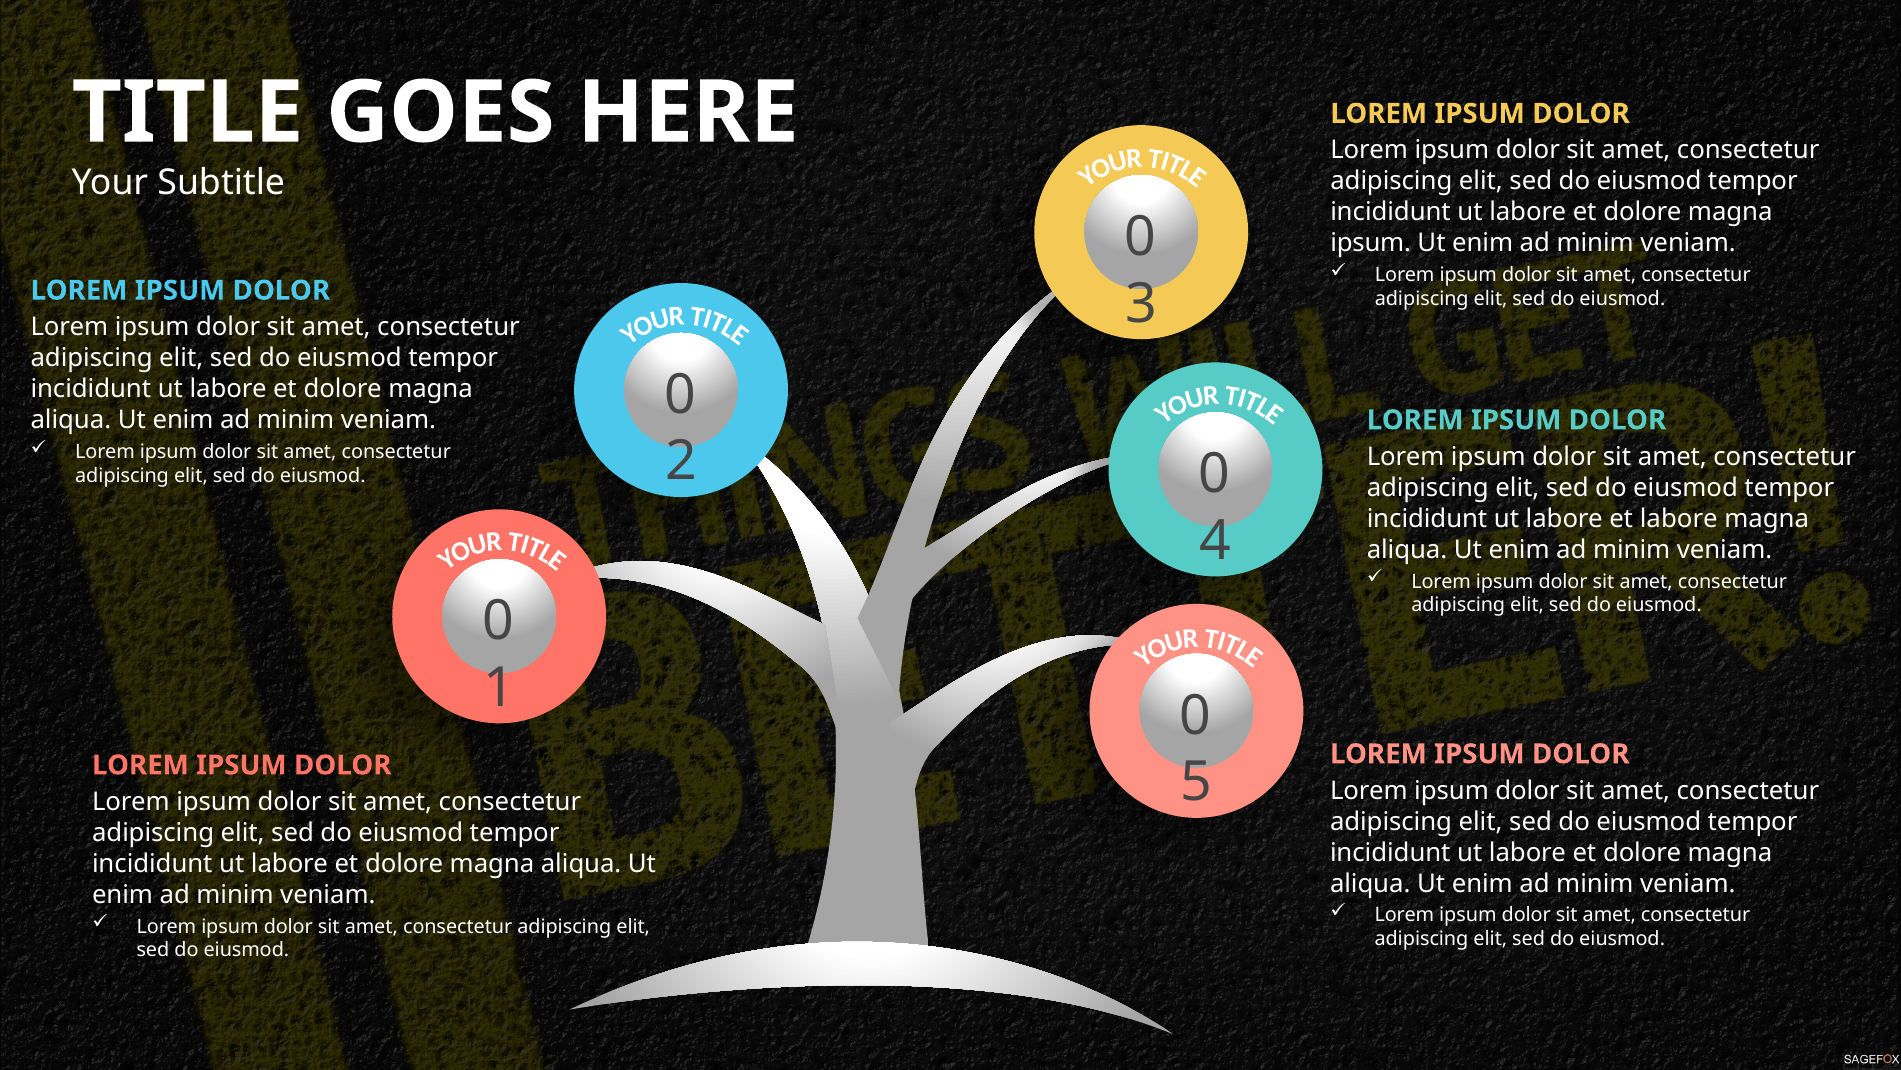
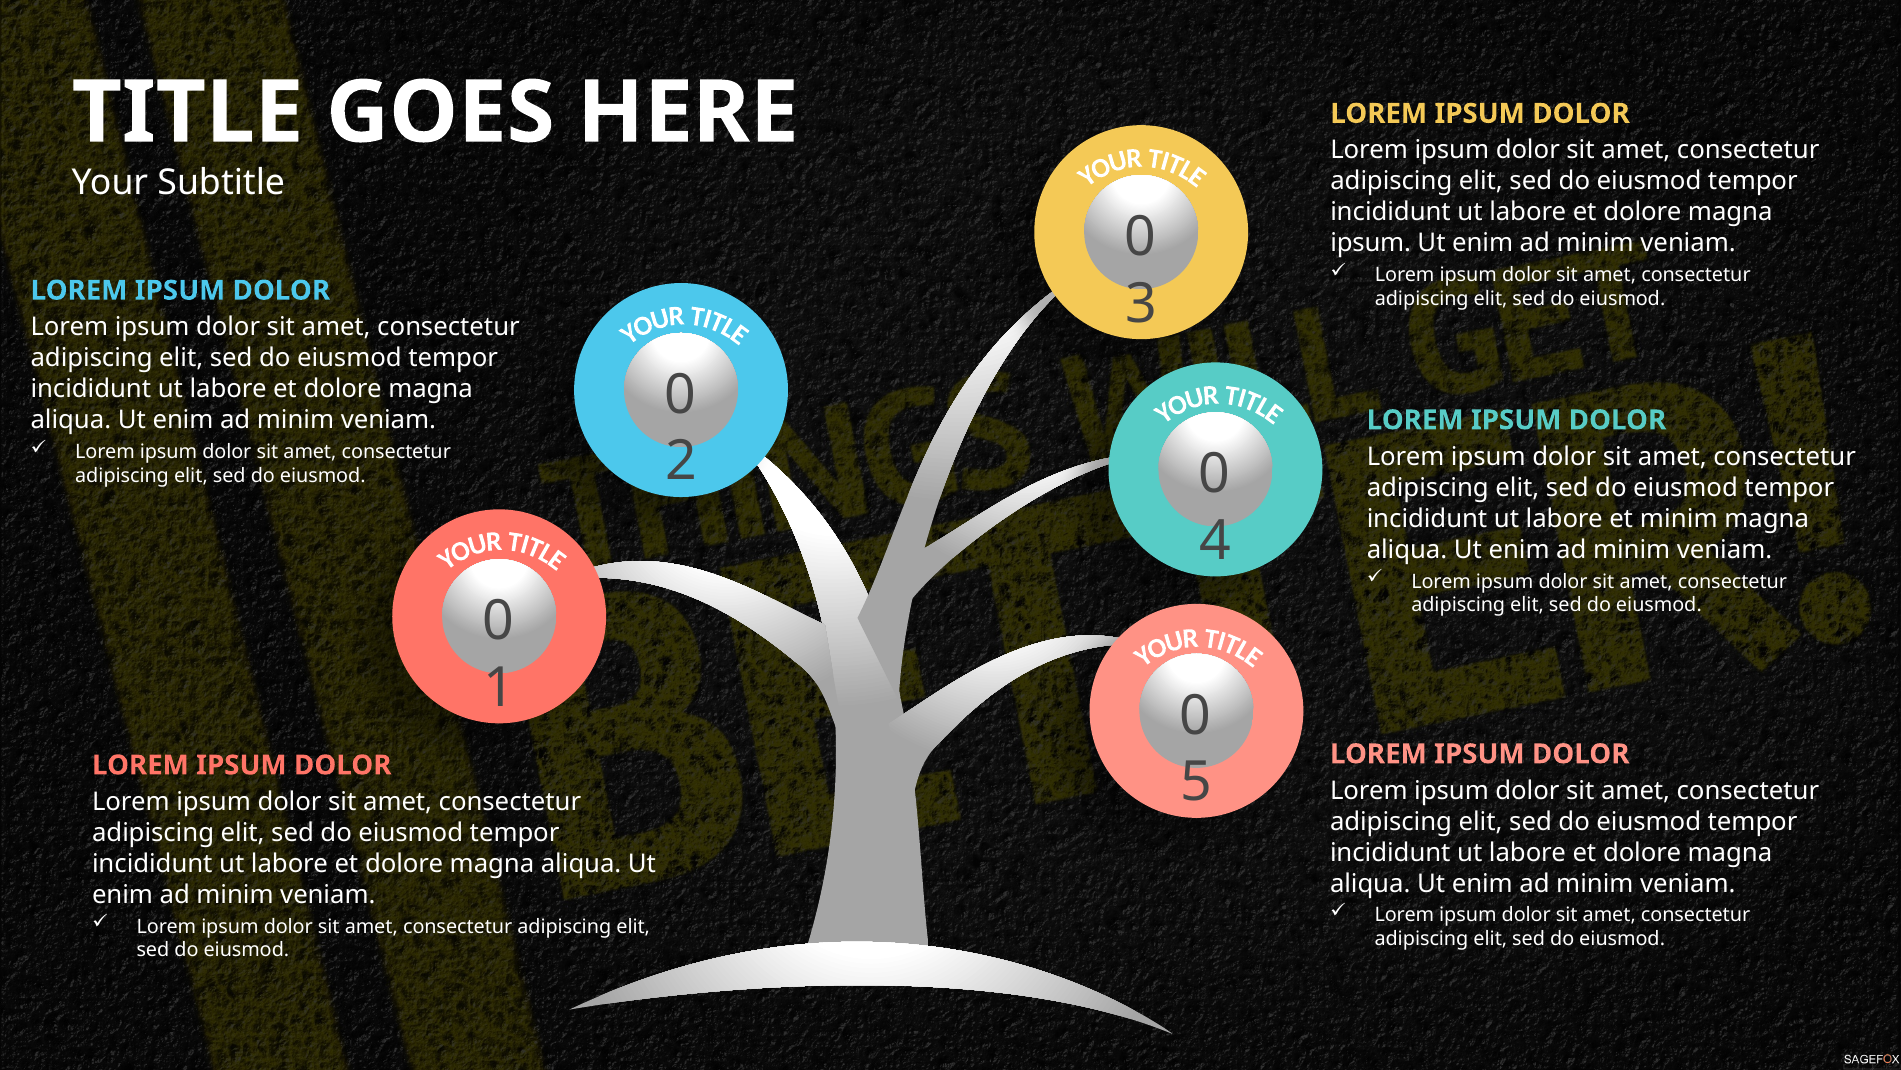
et labore: labore -> minim (1679, 518)
